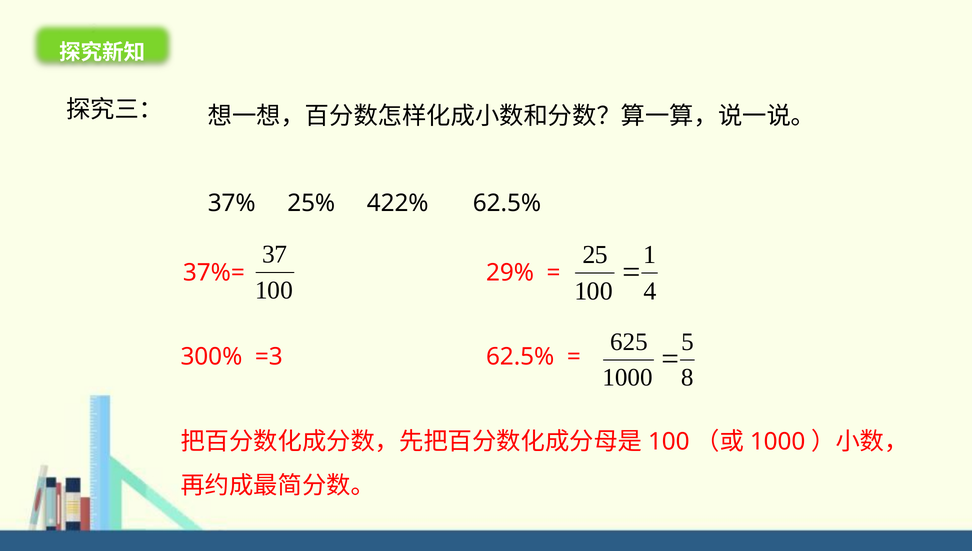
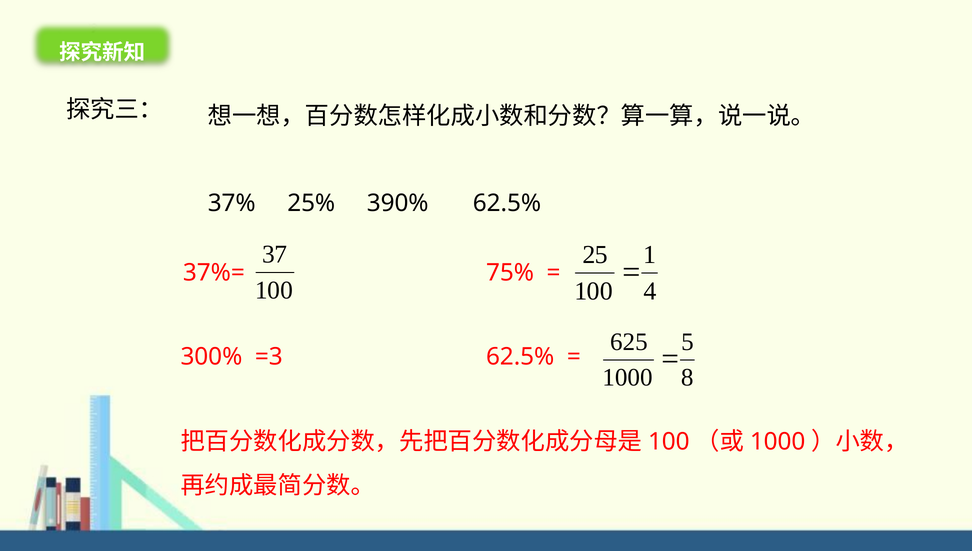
422%: 422% -> 390% (398, 204)
29%: 29% -> 75% (510, 273)
